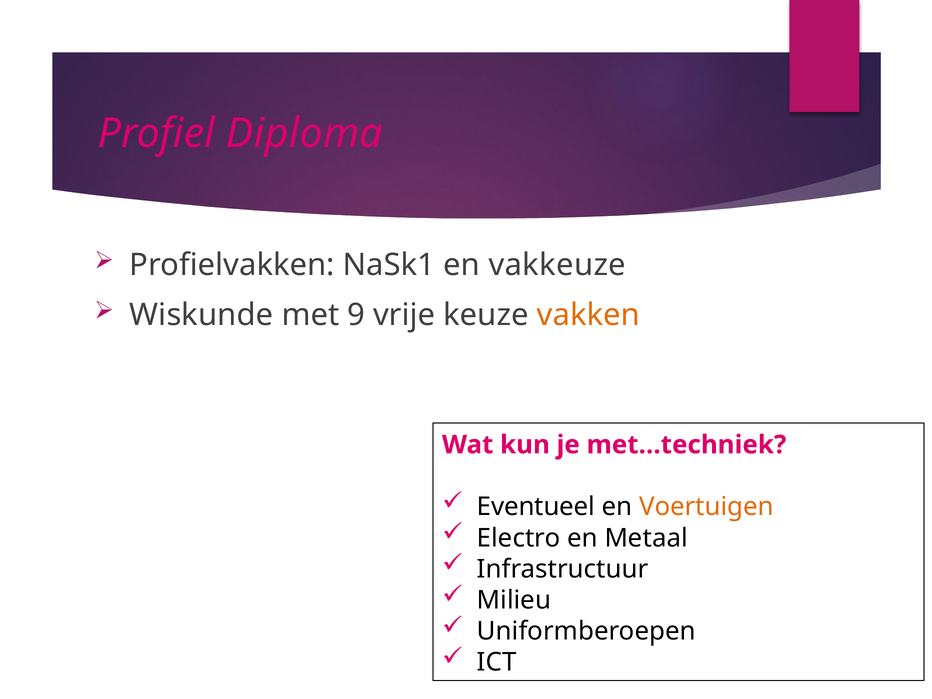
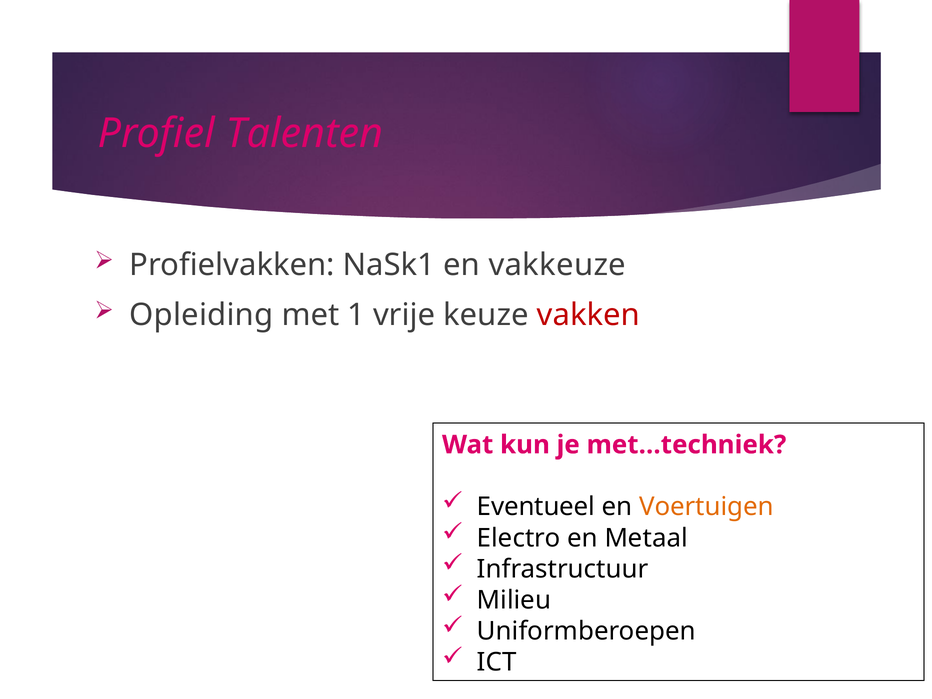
Diploma: Diploma -> Talenten (305, 134)
Wiskunde: Wiskunde -> Opleiding (201, 315)
9: 9 -> 1 (356, 315)
vakken colour: orange -> red (588, 315)
